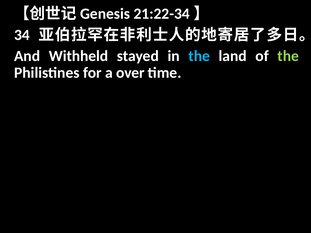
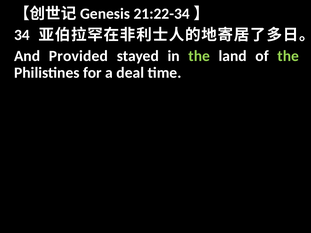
Withheld: Withheld -> Provided (78, 56)
the colour: light blue -> light green (199, 56)
over: over -> deal (130, 73)
